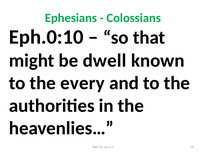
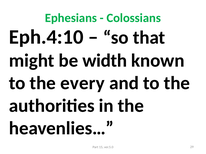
Eph.0:10: Eph.0:10 -> Eph.4:10 (46, 37)
dwell: dwell -> width (105, 61)
